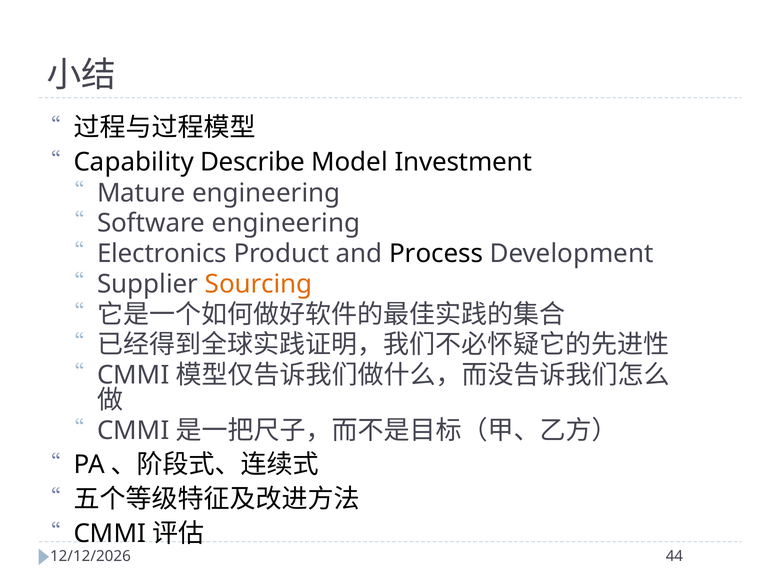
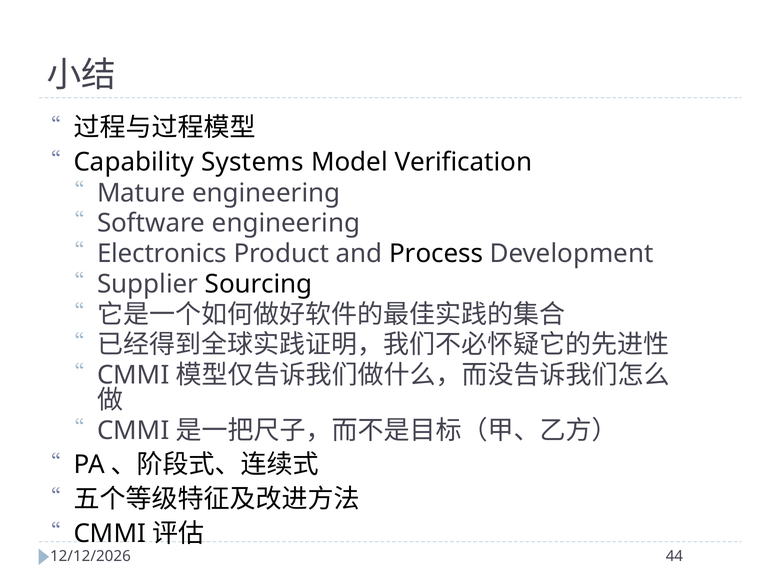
Describe: Describe -> Systems (252, 162)
Investment: Investment -> Verification (463, 162)
Sourcing colour: orange -> black (259, 284)
